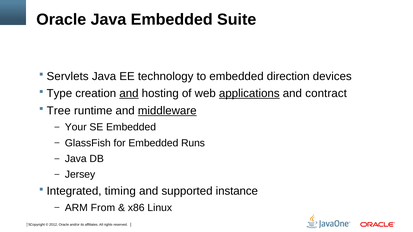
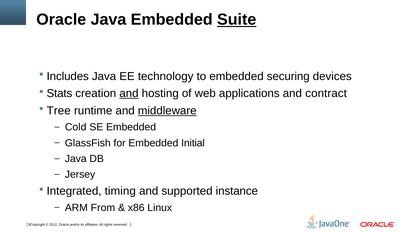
Suite underline: none -> present (237, 20)
Servlets: Servlets -> Includes (68, 76)
direction: direction -> securing (288, 76)
Type: Type -> Stats (59, 94)
applications underline: present -> none (249, 94)
Your: Your -> Cold (76, 127)
Runs: Runs -> Initial (193, 143)
